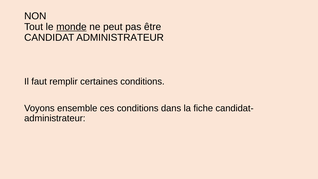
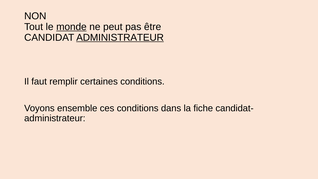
ADMINISTRATEUR underline: none -> present (120, 37)
